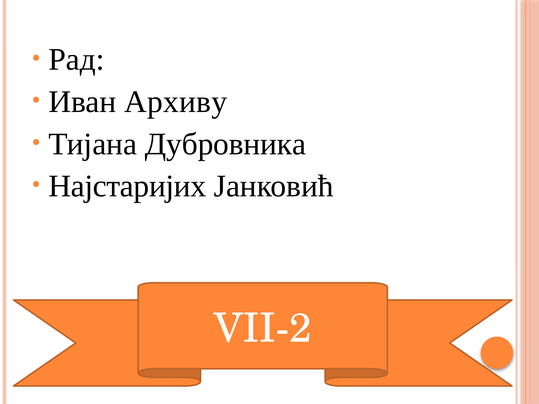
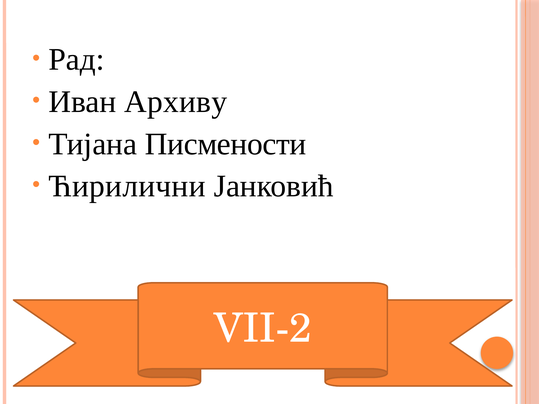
Дубровника: Дубровника -> Писмености (226, 144)
Најстаријих: Најстаријих -> Ћирилични (127, 186)
